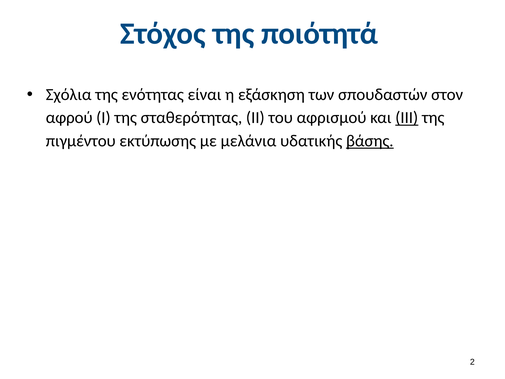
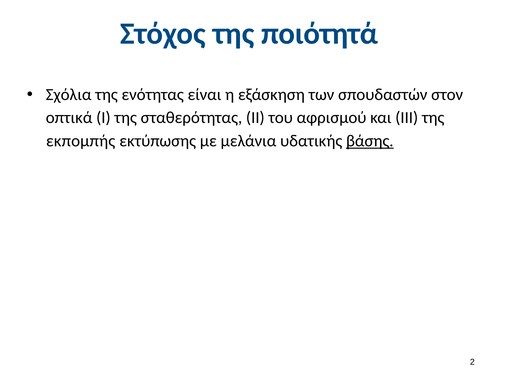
αφρού: αφρού -> οπτικά (69, 118)
ΙΙΙ underline: present -> none (407, 118)
πιγμέντου: πιγμέντου -> εκπομπής (81, 141)
